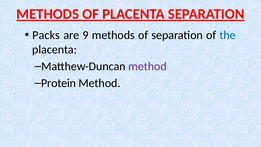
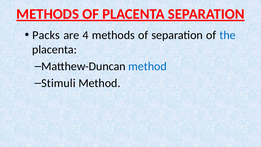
9: 9 -> 4 (86, 35)
method colour: purple -> blue (148, 66)
Protein: Protein -> Stimuli (58, 83)
